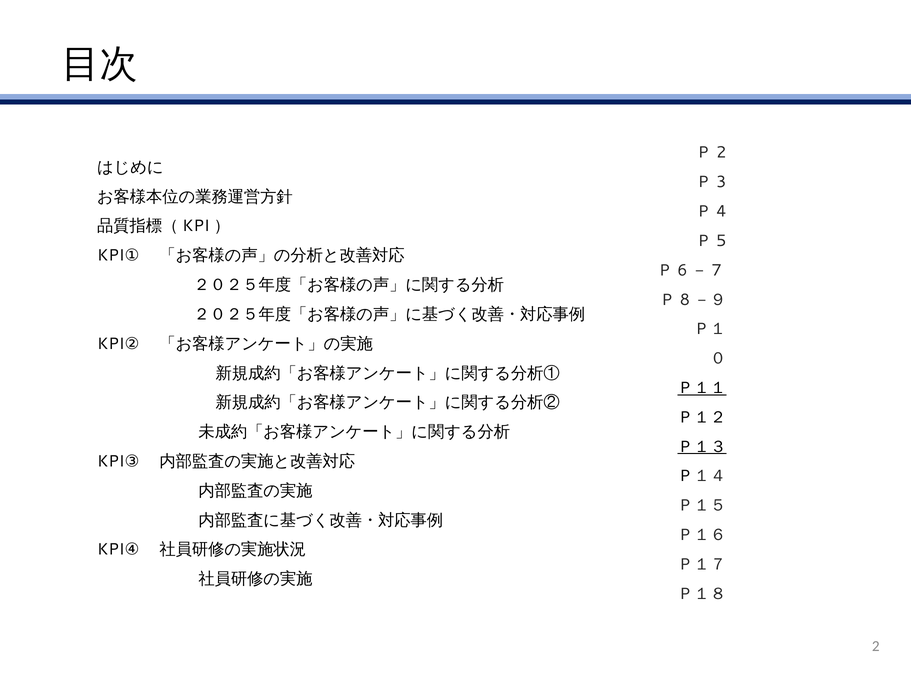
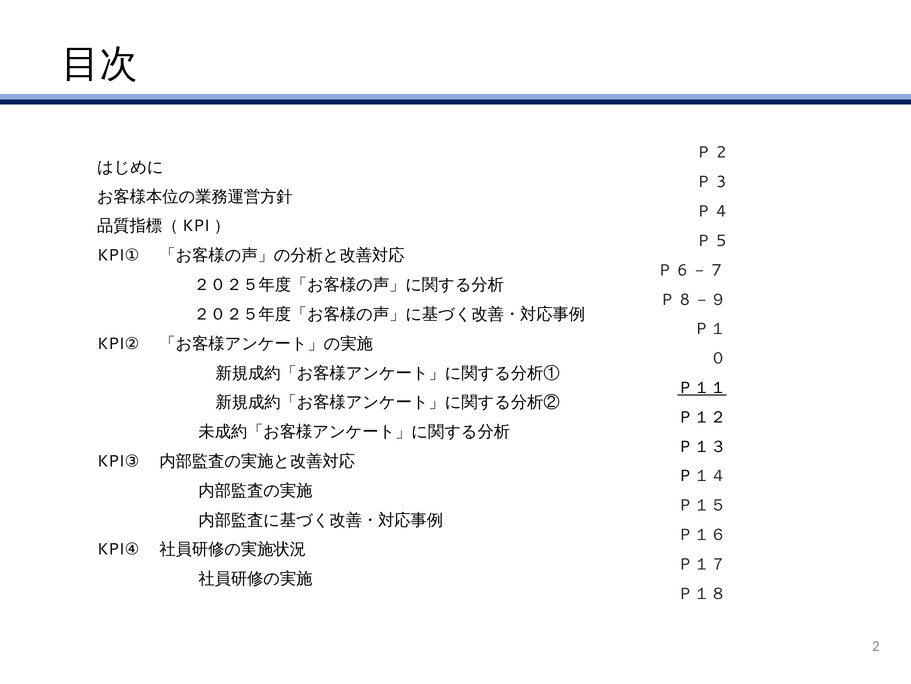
Ｐ１３ underline: present -> none (702, 446)
